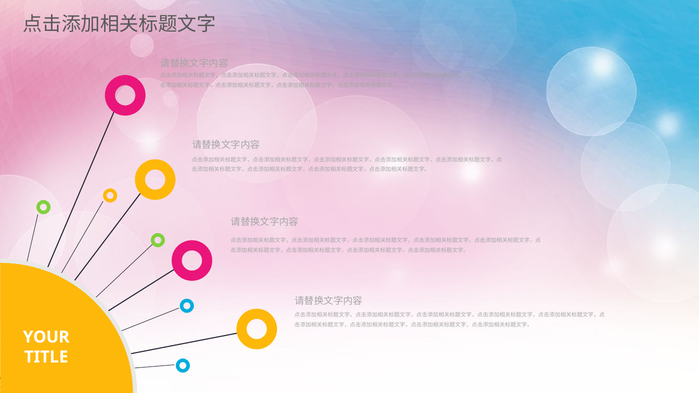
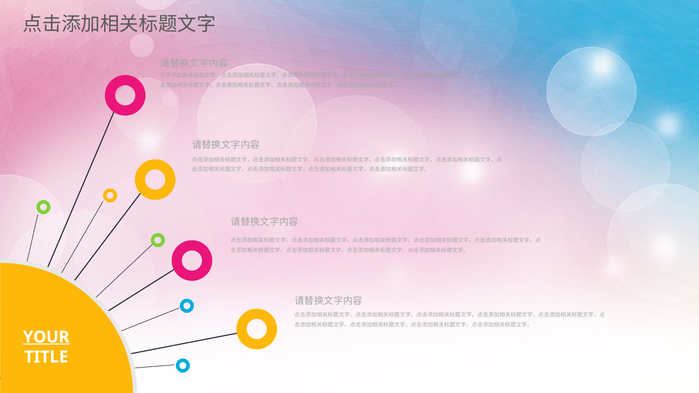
YOUR underline: none -> present (46, 337)
